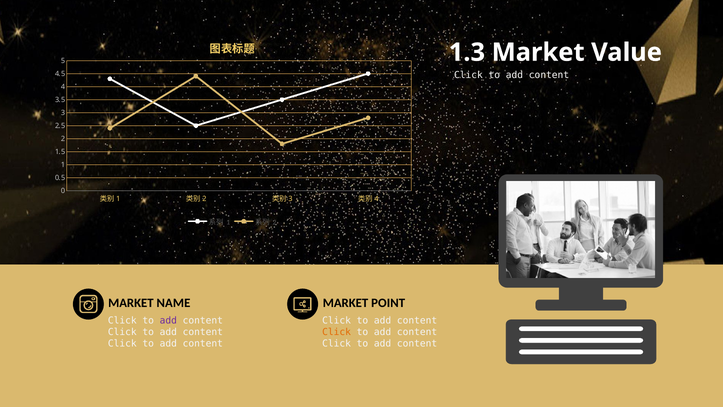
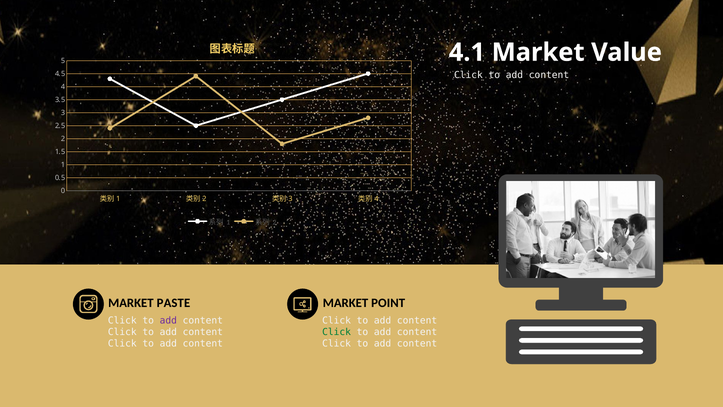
1.3: 1.3 -> 4.1 (467, 52)
NAME: NAME -> PASTE (173, 303)
Click colour: orange -> green (337, 332)
